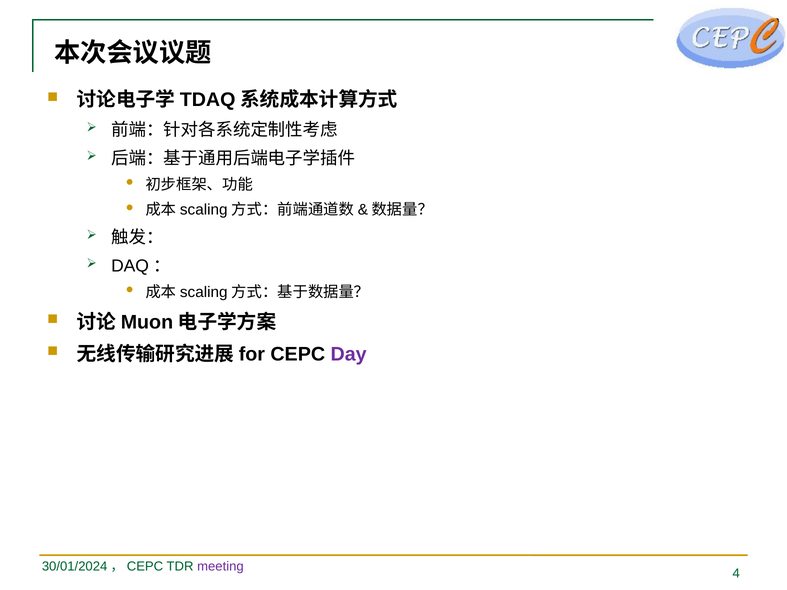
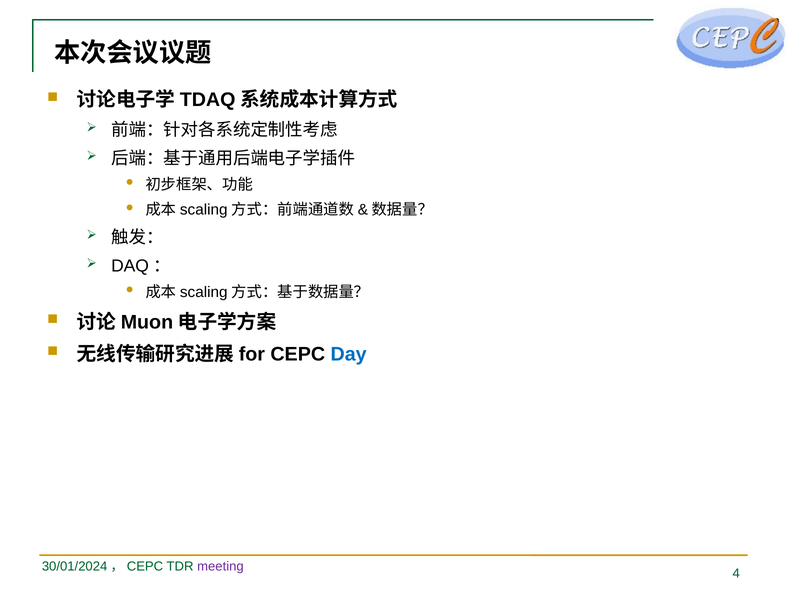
Day colour: purple -> blue (349, 354)
